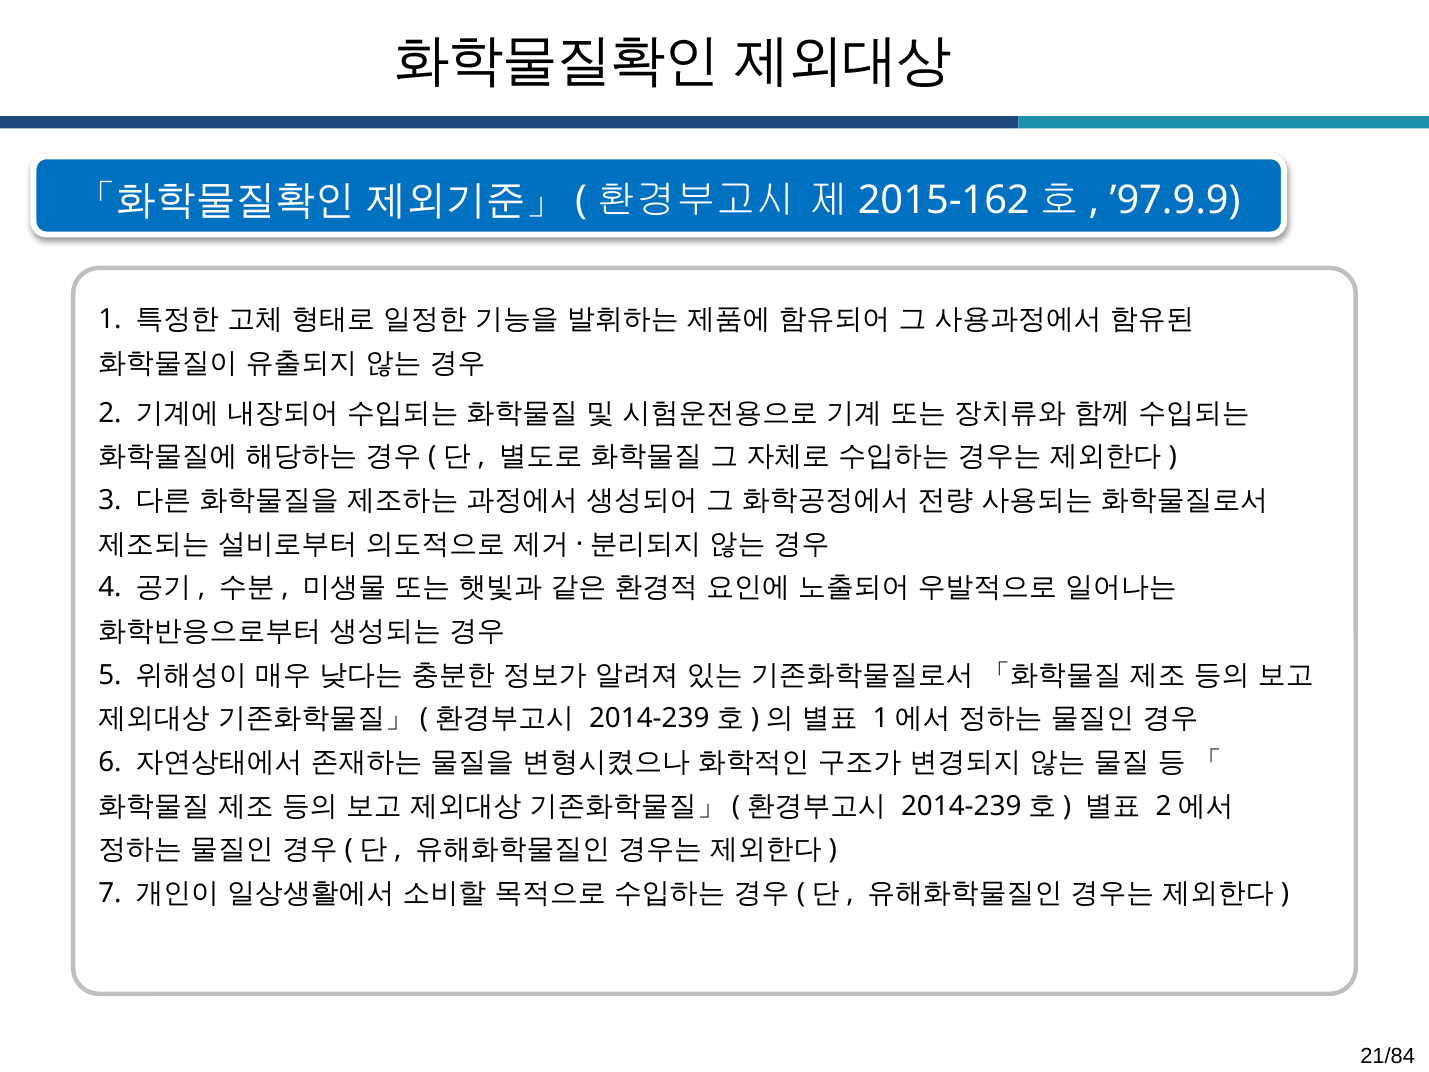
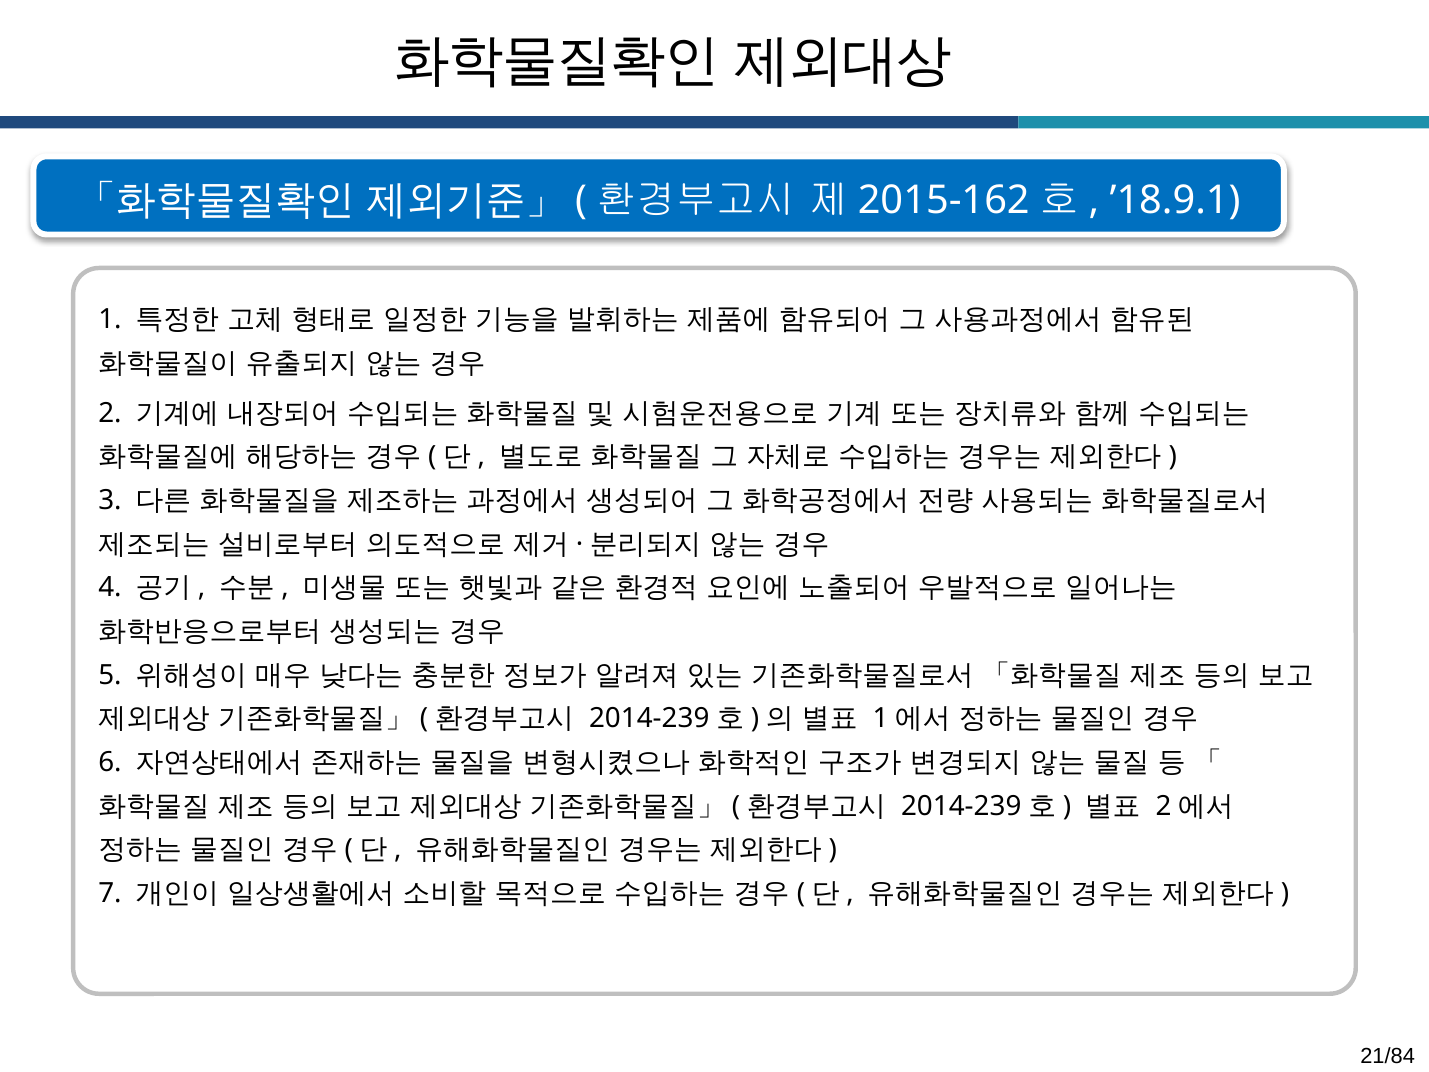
’97.9.9: ’97.9.9 -> ’18.9.1 (1175, 200)
